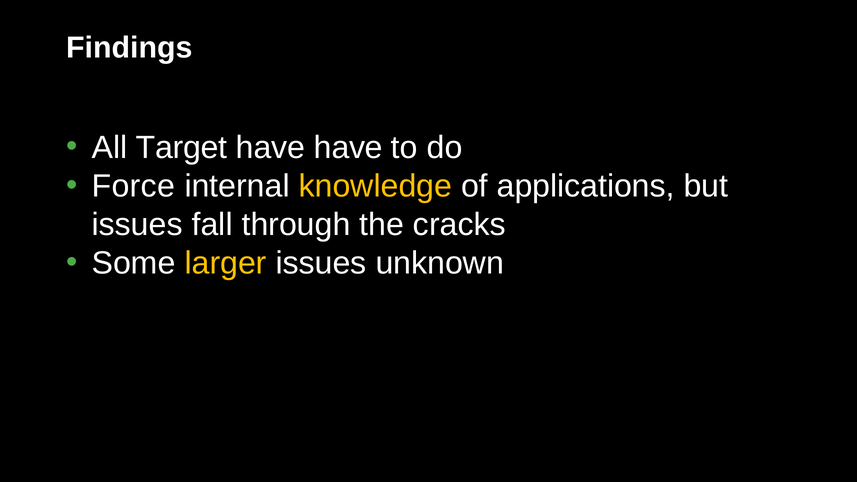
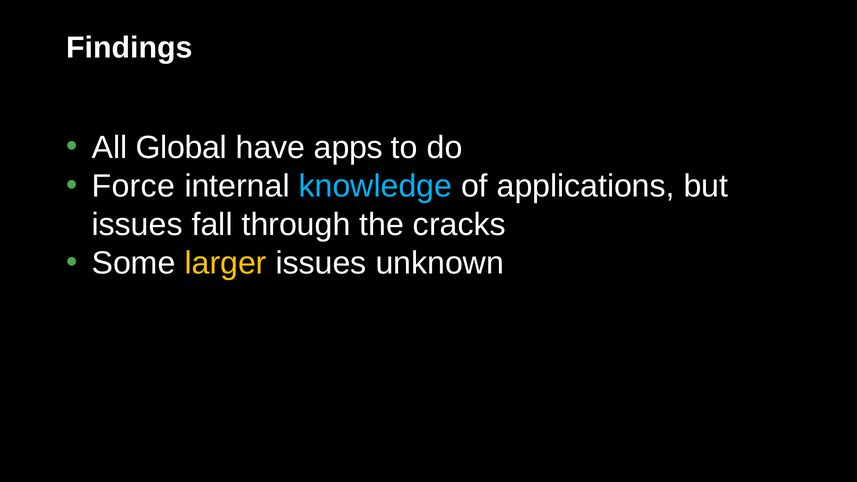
Target: Target -> Global (181, 148)
have have: have -> apps (348, 148)
knowledge colour: yellow -> light blue (375, 186)
